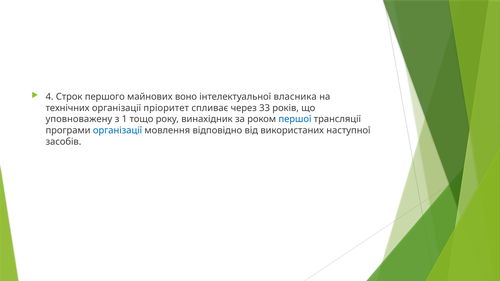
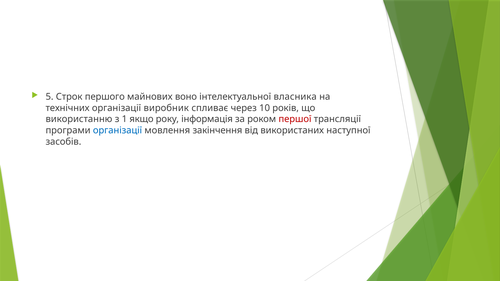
4: 4 -> 5 (50, 97)
пріоритет: пріоритет -> виробник (166, 108)
33: 33 -> 10 (265, 108)
уповноважену: уповноважену -> використанню (79, 119)
тощо: тощо -> якщо (141, 119)
винахідник: винахідник -> інформація (207, 119)
першої colour: blue -> red (295, 119)
відповідно: відповідно -> закінчення (217, 131)
